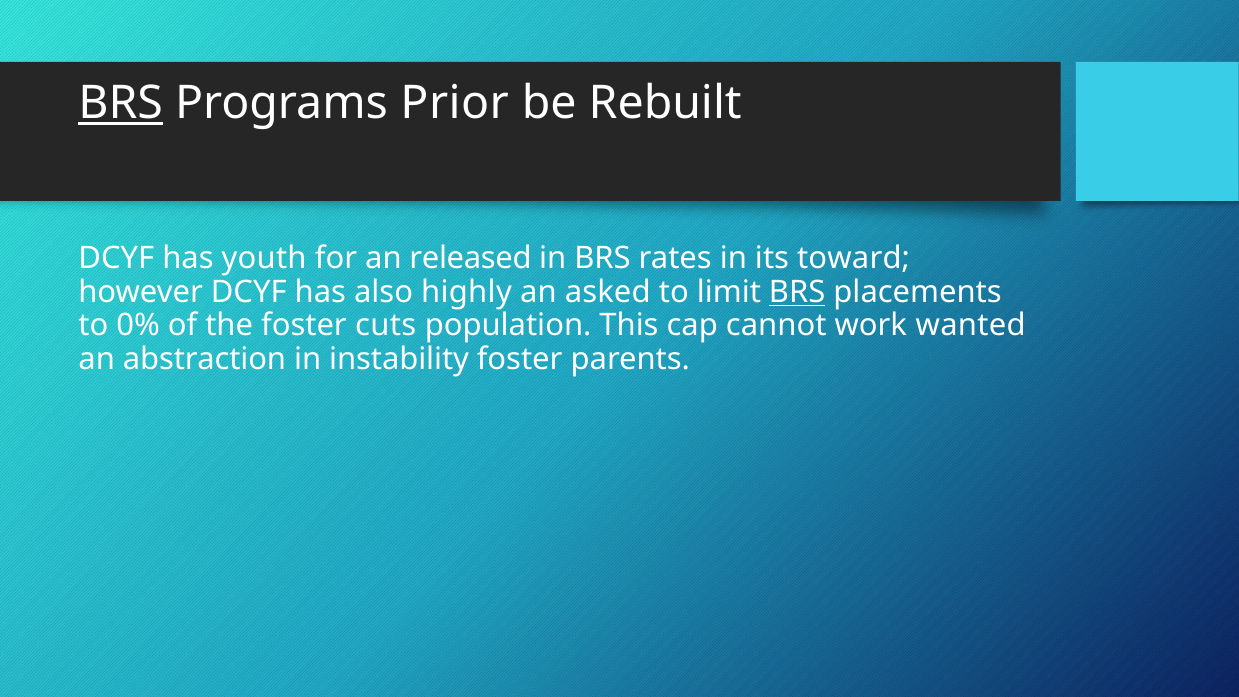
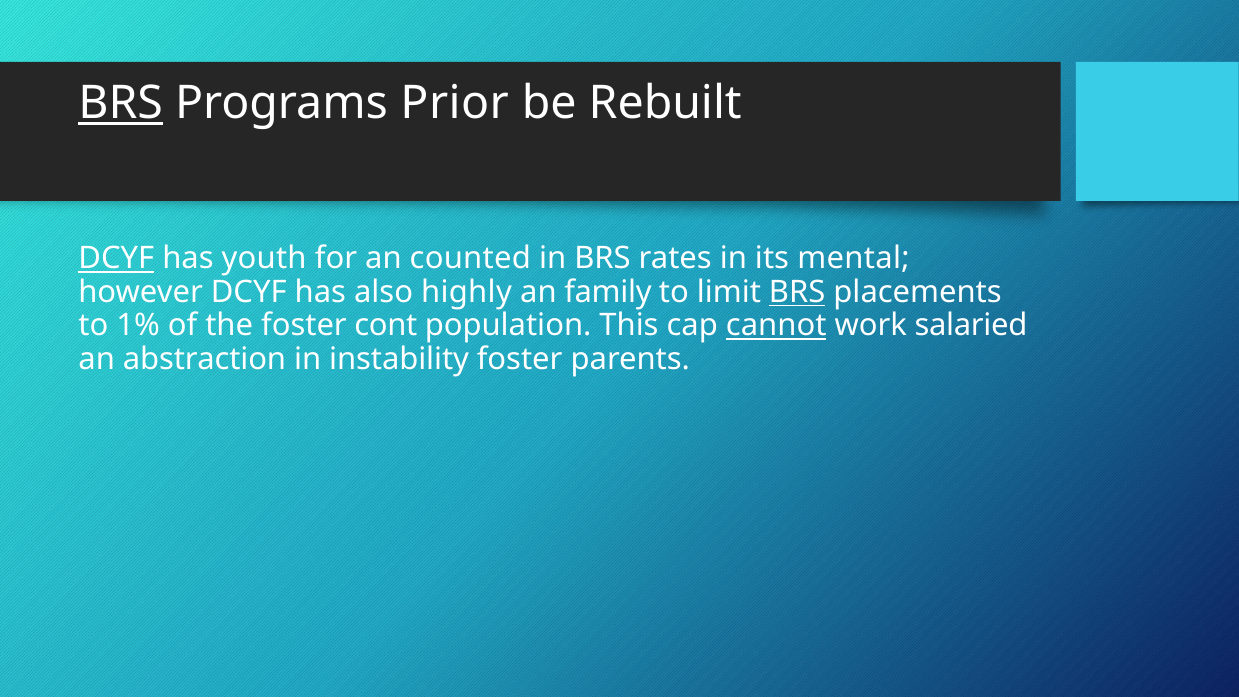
DCYF underline: none -> present (116, 259)
released: released -> counted (470, 259)
toward: toward -> mental (854, 259)
asked: asked -> family (608, 292)
0%: 0% -> 1% (138, 326)
cuts: cuts -> cont (386, 326)
cannot underline: none -> present (776, 326)
wanted: wanted -> salaried (971, 326)
